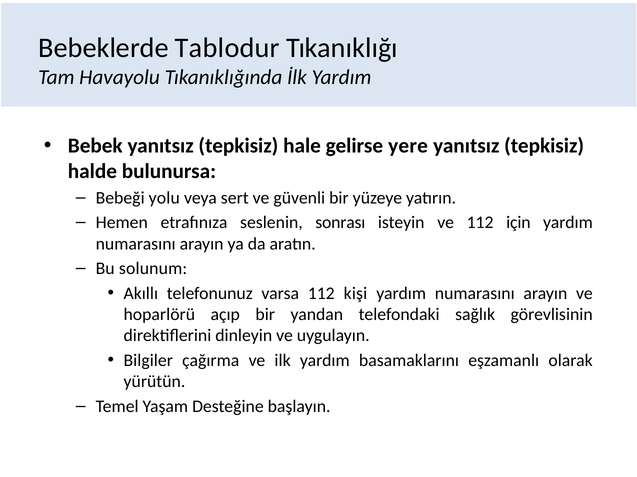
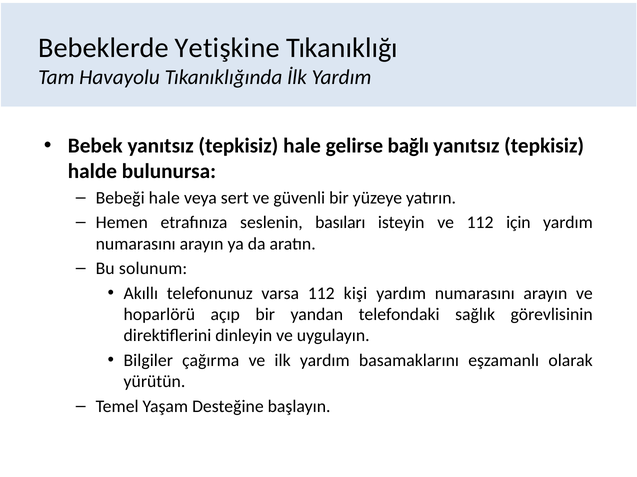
Tablodur: Tablodur -> Yetişkine (227, 48)
yere: yere -> bağlı (408, 146)
Bebeği yolu: yolu -> hale (164, 198)
sonrası: sonrası -> basıları (340, 223)
